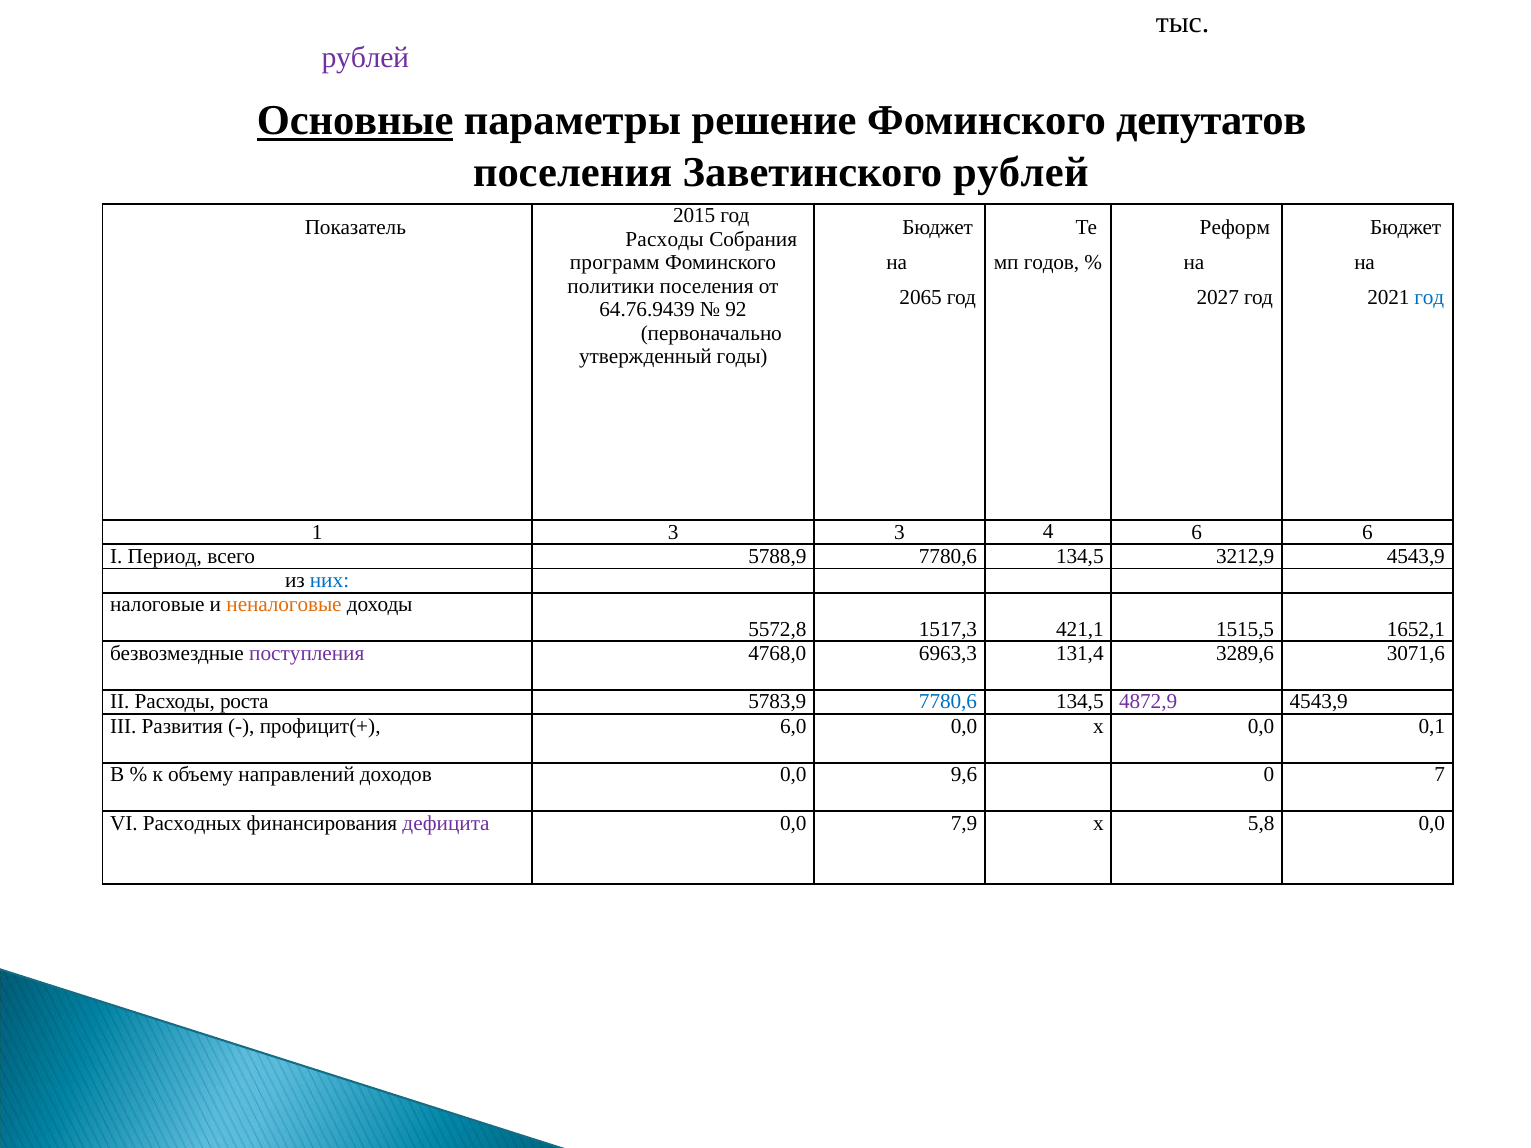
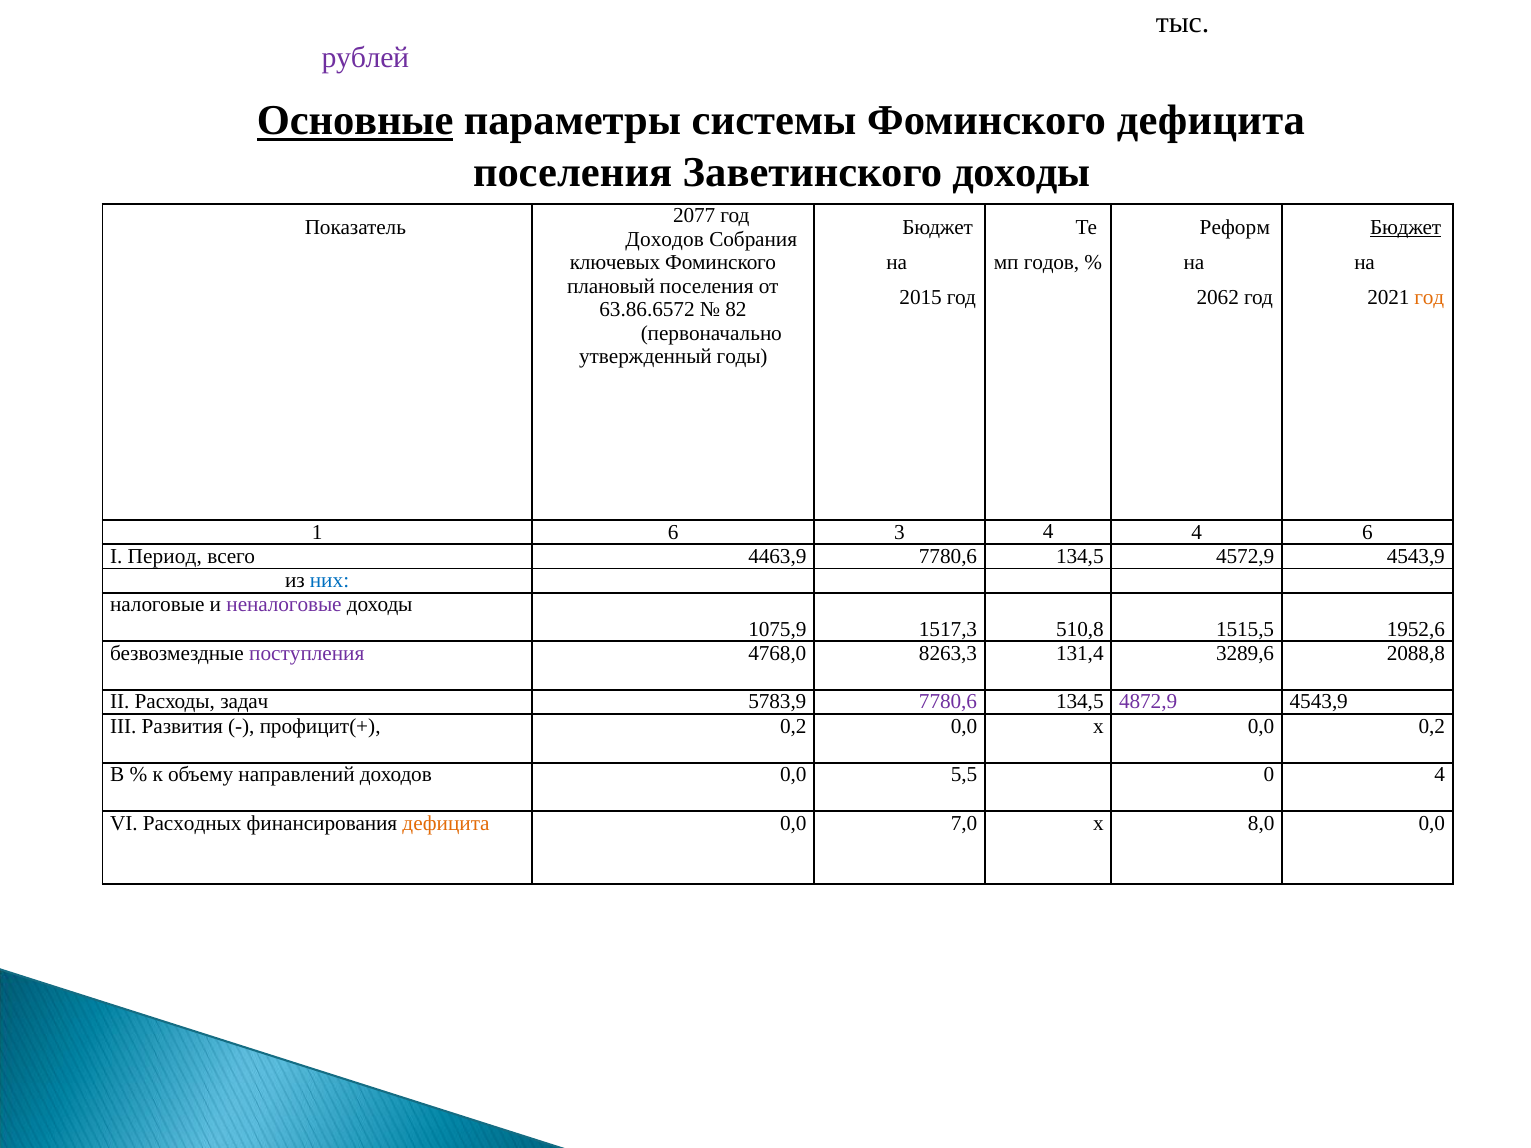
решение: решение -> системы (774, 121)
Фоминского депутатов: депутатов -> дефицита (1211, 121)
Заветинского рублей: рублей -> доходы (1021, 172)
2015: 2015 -> 2077 (694, 216)
Бюджет underline: none -> present (1406, 228)
Расходы: Расходы -> Доходов (665, 239)
программ: программ -> ключевых (615, 263)
политики: политики -> плановый (611, 286)
2065: 2065 -> 2015 (921, 298)
2027: 2027 -> 2062 (1218, 298)
год colour: blue -> orange (1429, 298)
64.76.9439: 64.76.9439 -> 63.86.6572 (647, 310)
92: 92 -> 82 (736, 310)
1 3: 3 -> 6 (673, 532)
4 6: 6 -> 4 (1197, 532)
5788,9: 5788,9 -> 4463,9 (777, 556)
3212,9: 3212,9 -> 4572,9 (1245, 556)
неналоговые colour: orange -> purple (284, 605)
5572,8: 5572,8 -> 1075,9 (777, 630)
421,1: 421,1 -> 510,8 (1080, 630)
1652,1: 1652,1 -> 1952,6 (1416, 630)
6963,3: 6963,3 -> 8263,3 (948, 653)
3071,6: 3071,6 -> 2088,8 (1416, 653)
роста: роста -> задач (244, 702)
7780,6 colour: blue -> purple (948, 702)
профицит(+ 6,0: 6,0 -> 0,2 (793, 726)
0,0 0,1: 0,1 -> 0,2 (1432, 726)
9,6: 9,6 -> 5,5 (964, 775)
0 7: 7 -> 4 (1440, 775)
дефицита colour: purple -> orange (446, 823)
7,9: 7,9 -> 7,0 (964, 823)
5,8: 5,8 -> 8,0 (1261, 823)
